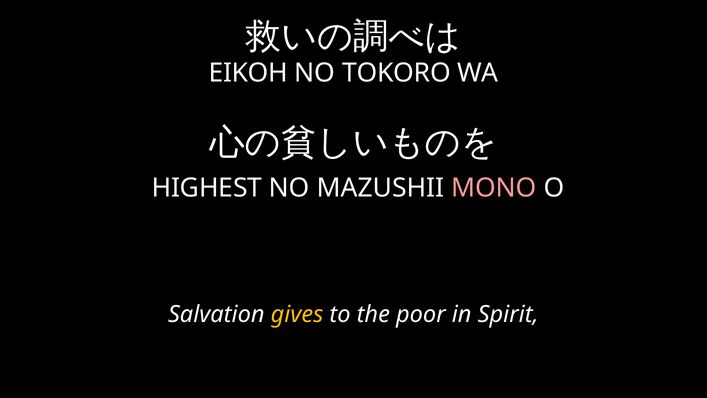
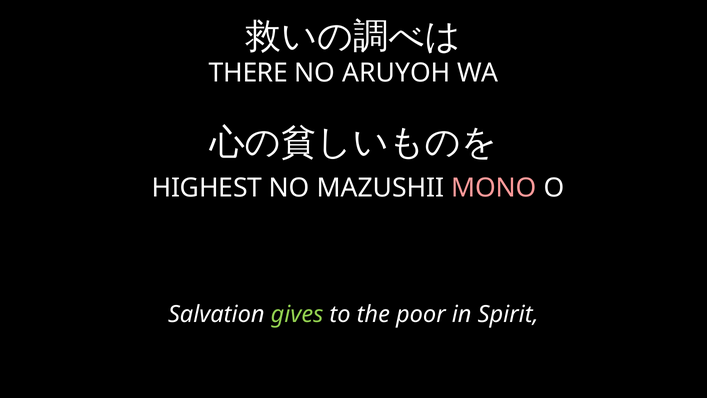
EIKOH: EIKOH -> THERE (248, 73)
TOKORO: TOKORO -> ARUYOH (396, 73)
gives colour: yellow -> light green (297, 314)
